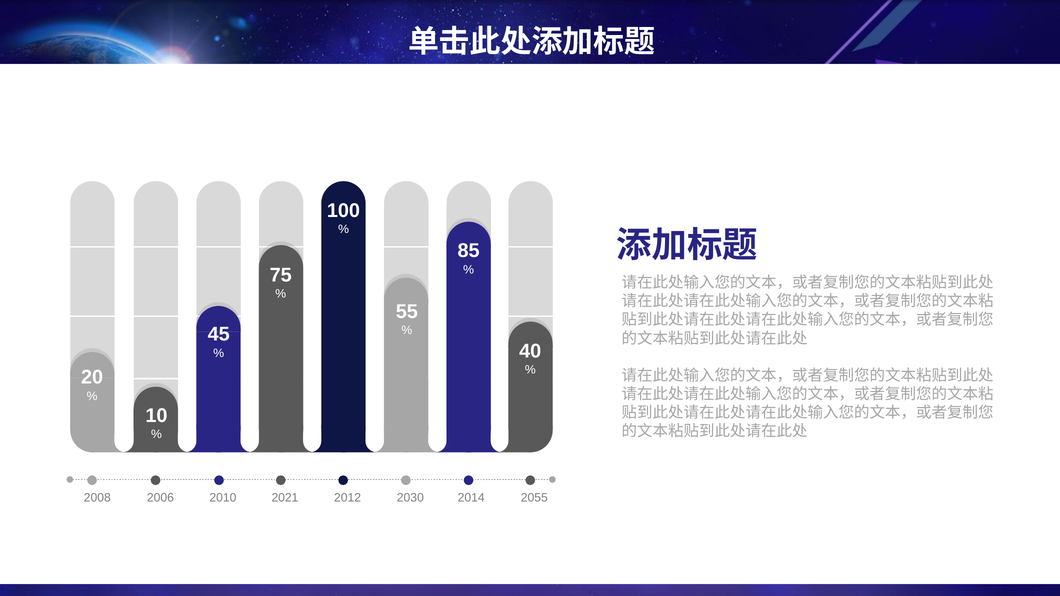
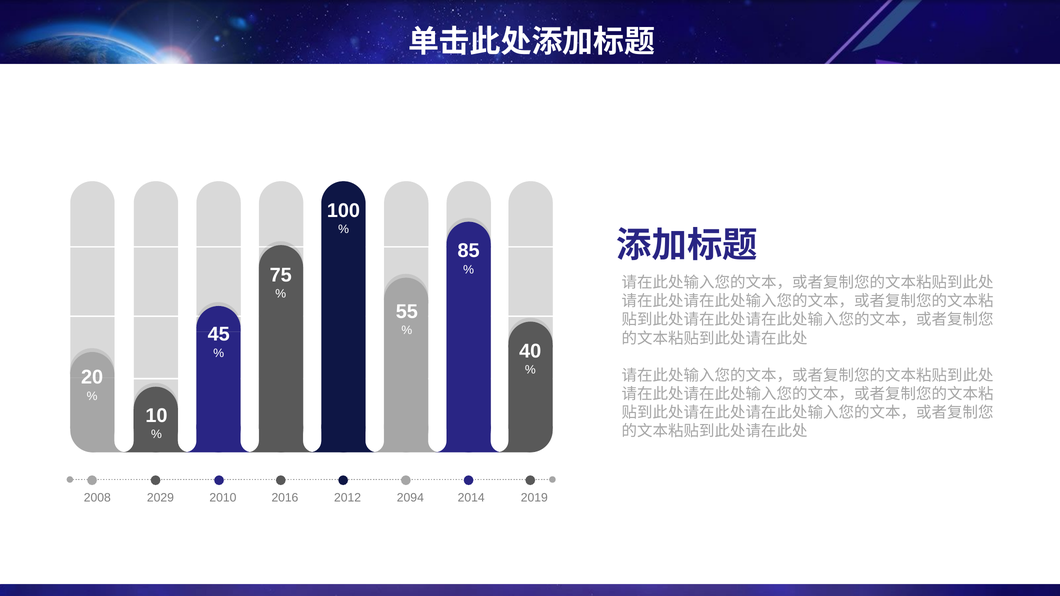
2006: 2006 -> 2029 (160, 498)
2021: 2021 -> 2016 (285, 498)
2030: 2030 -> 2094 (410, 498)
2055: 2055 -> 2019 (534, 498)
